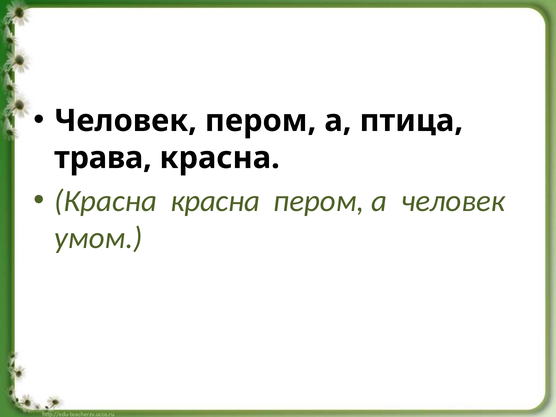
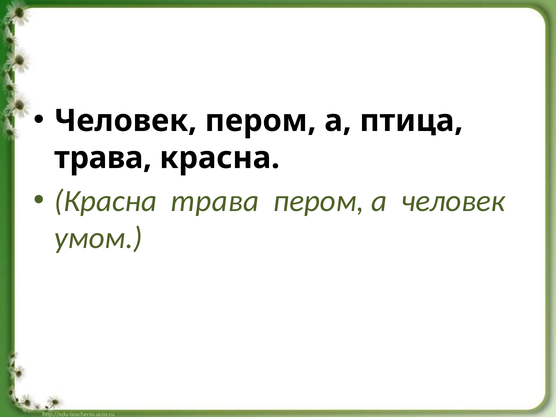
Красна красна: красна -> трава (215, 201)
